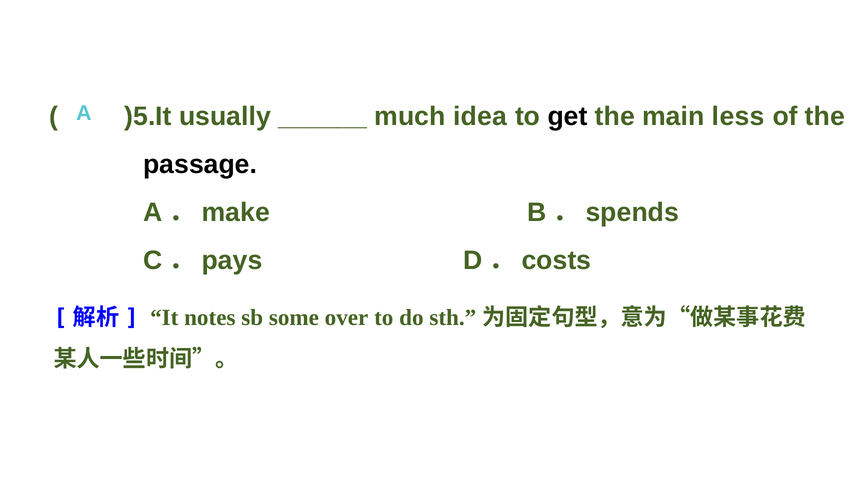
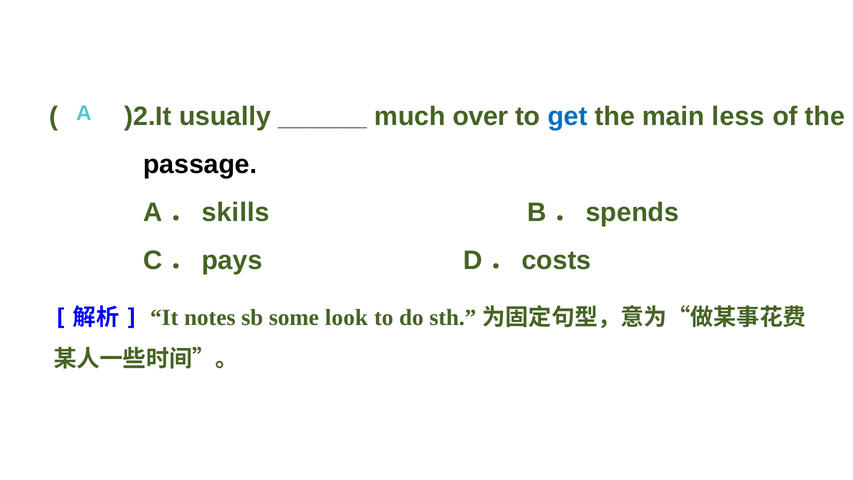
)5.It: )5.It -> )2.It (148, 116)
idea: idea -> over (480, 116)
get colour: black -> blue (568, 116)
make: make -> skills (236, 212)
over: over -> look (346, 317)
